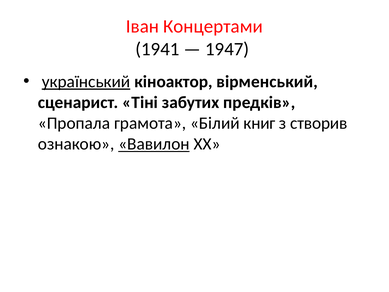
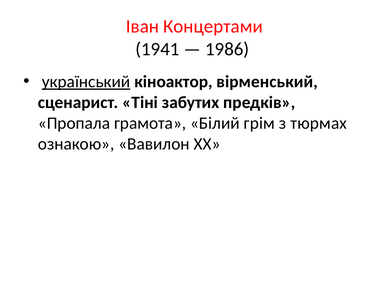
1947: 1947 -> 1986 (227, 49)
книг: книг -> грім (259, 123)
створив: створив -> тюрмах (319, 123)
Вавилон underline: present -> none (154, 144)
